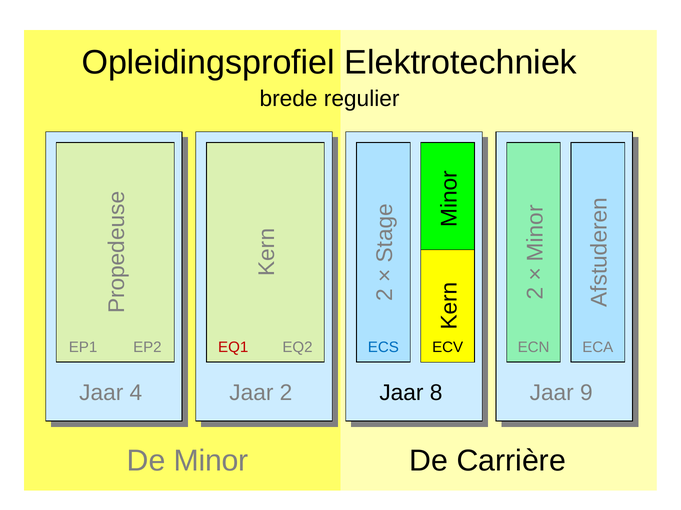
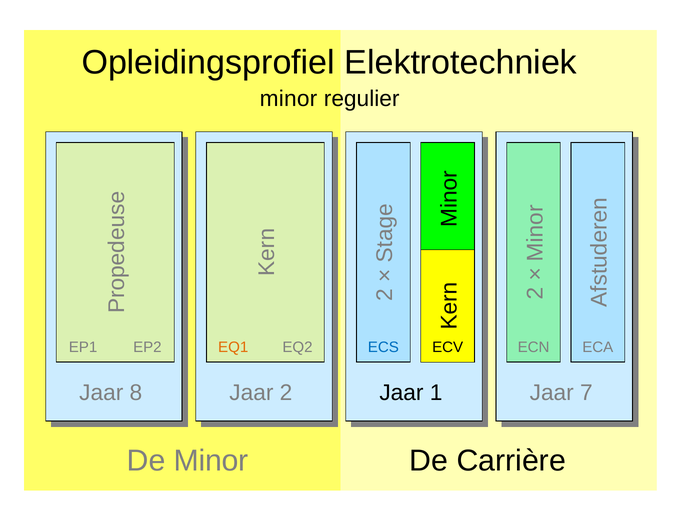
brede: brede -> minor (288, 99)
EQ1 colour: red -> orange (233, 348)
4: 4 -> 8 (136, 394)
8: 8 -> 1 (436, 394)
9: 9 -> 7 (586, 394)
